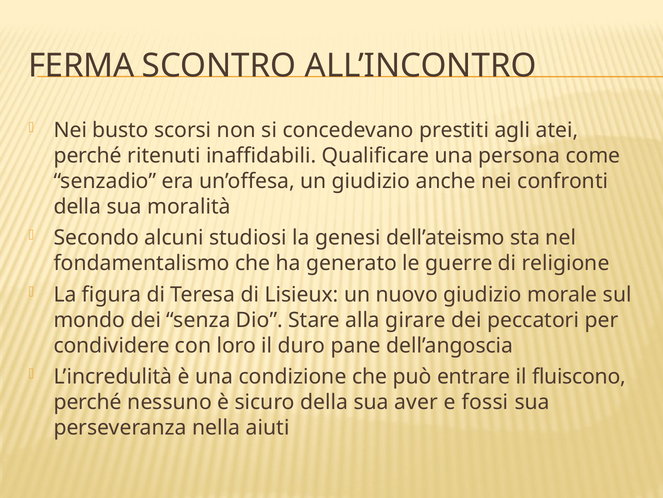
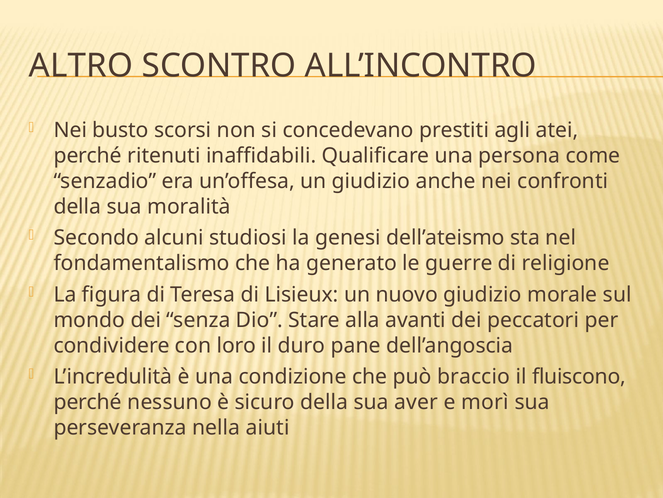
FERMA: FERMA -> ALTRO (81, 66)
girare: girare -> avanti (416, 320)
entrare: entrare -> braccio (474, 376)
fossi: fossi -> morì (485, 402)
